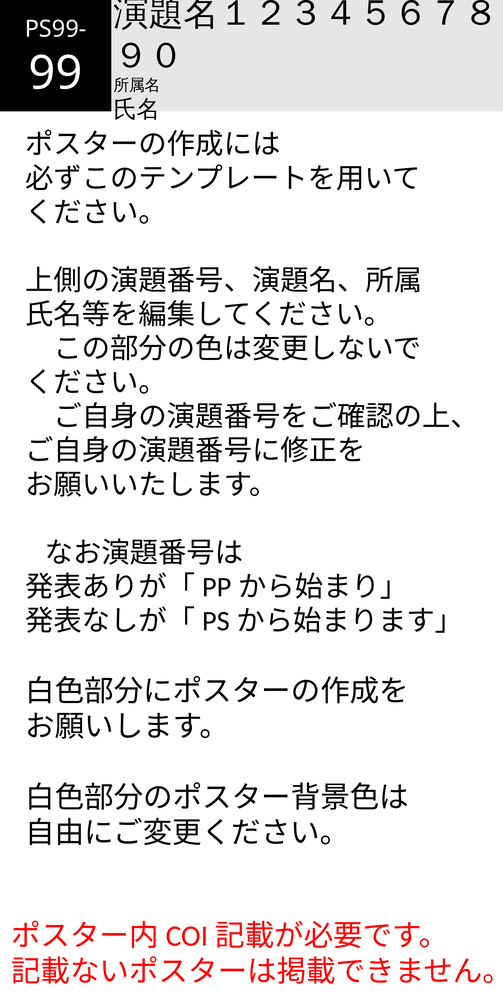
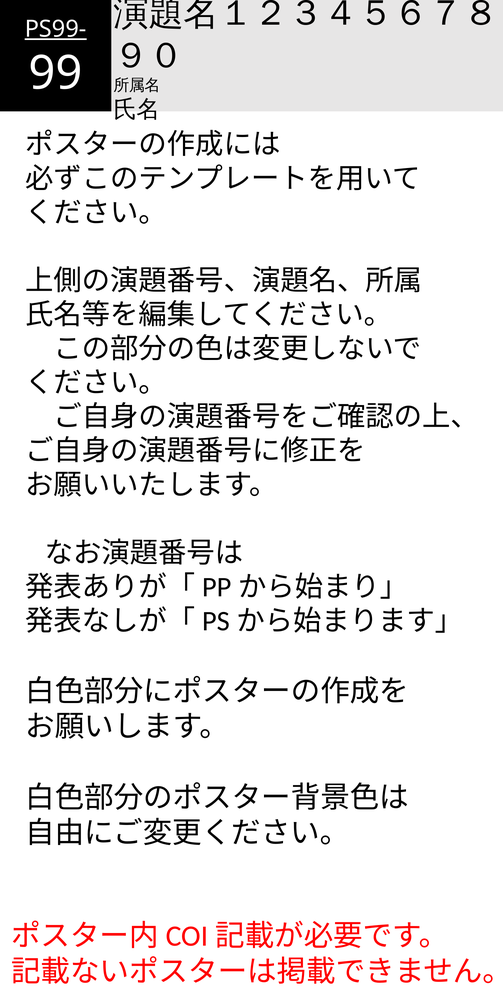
PS99- underline: none -> present (56, 29)
